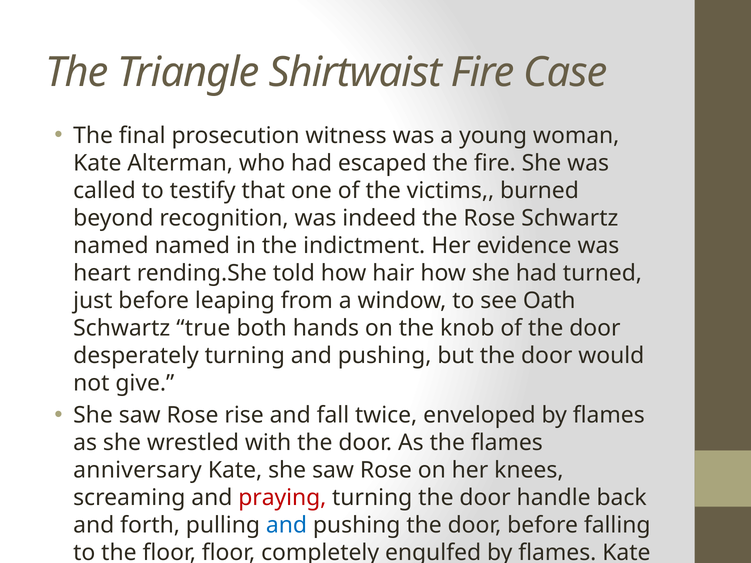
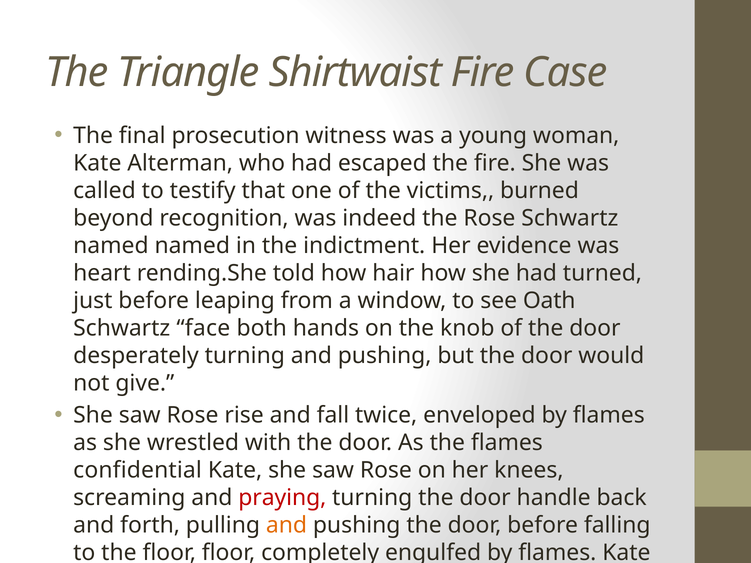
true: true -> face (203, 328)
anniversary: anniversary -> confidential (138, 470)
and colour: blue -> orange (287, 526)
